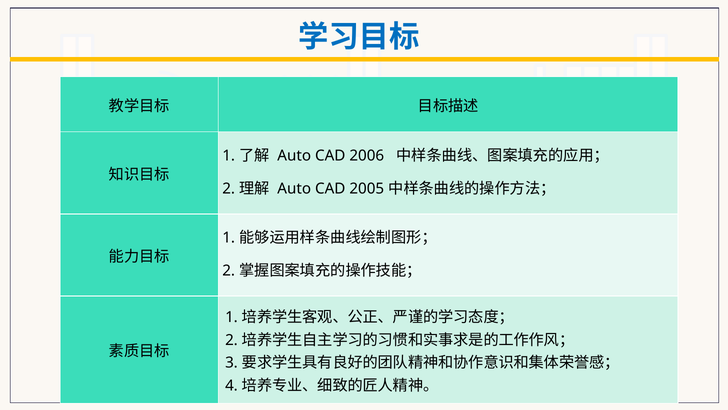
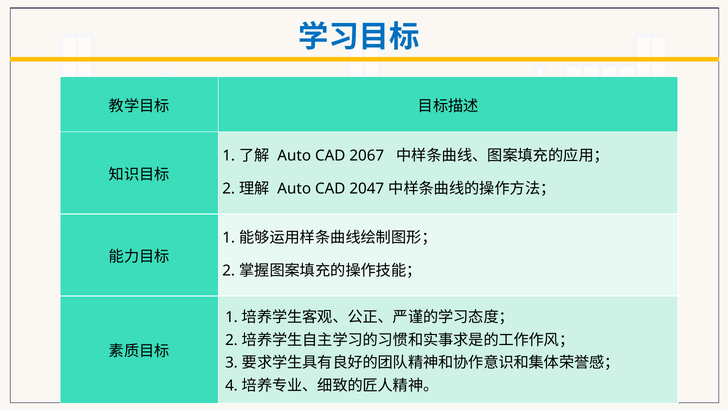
2006: 2006 -> 2067 (367, 155)
2005: 2005 -> 2047 (367, 189)
